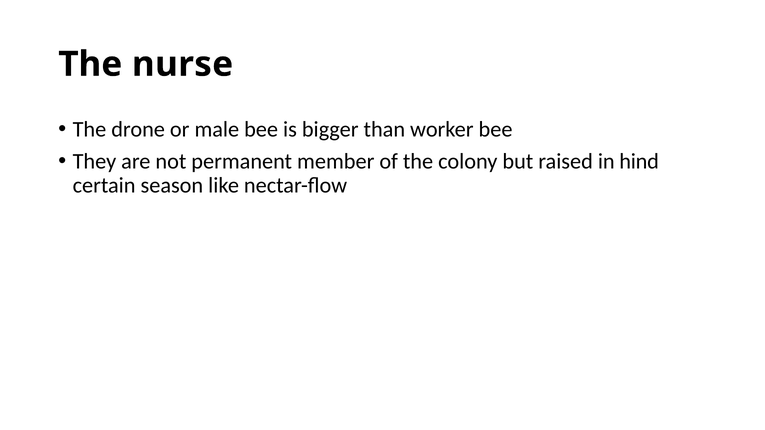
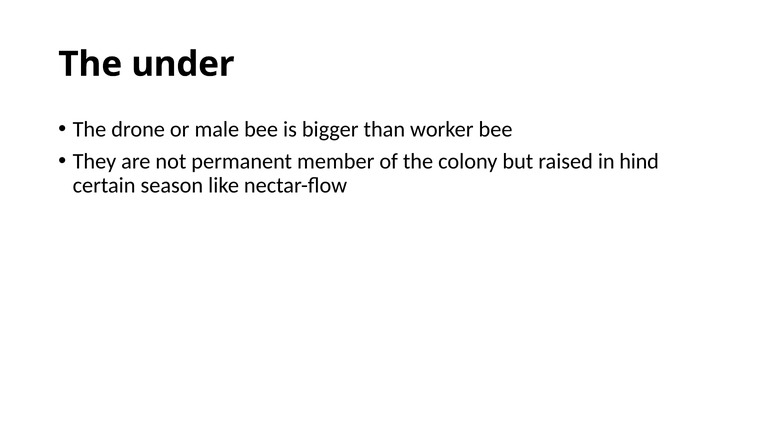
nurse: nurse -> under (183, 64)
